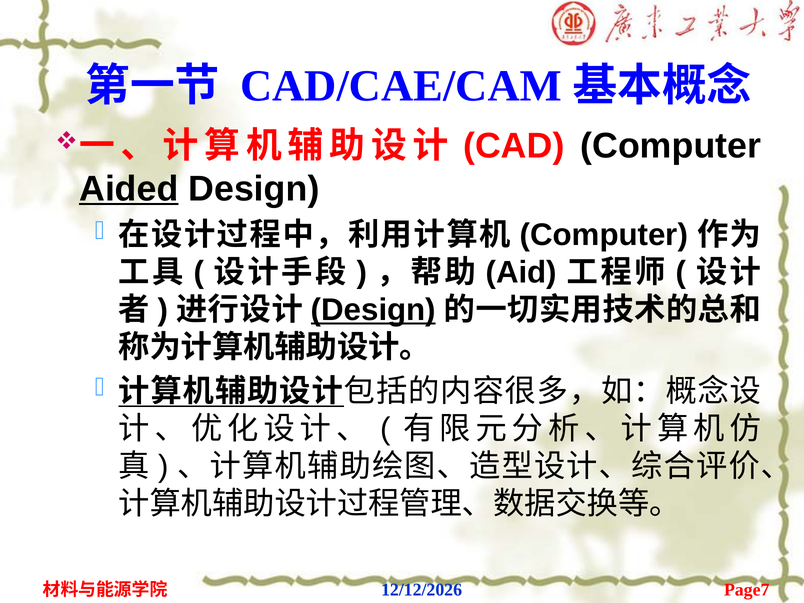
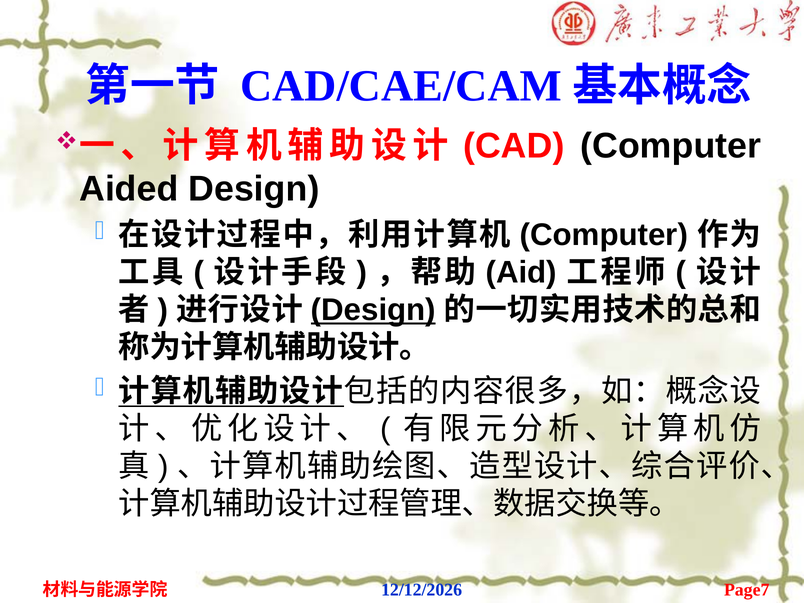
Aided underline: present -> none (129, 189)
